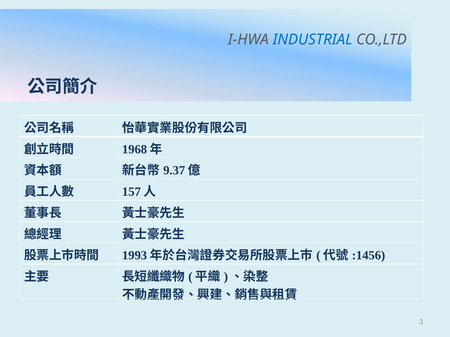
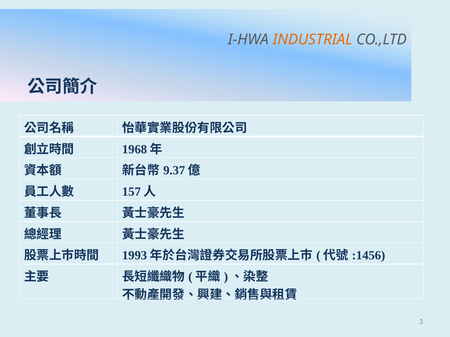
INDUSTRIAL colour: blue -> orange (312, 40)
